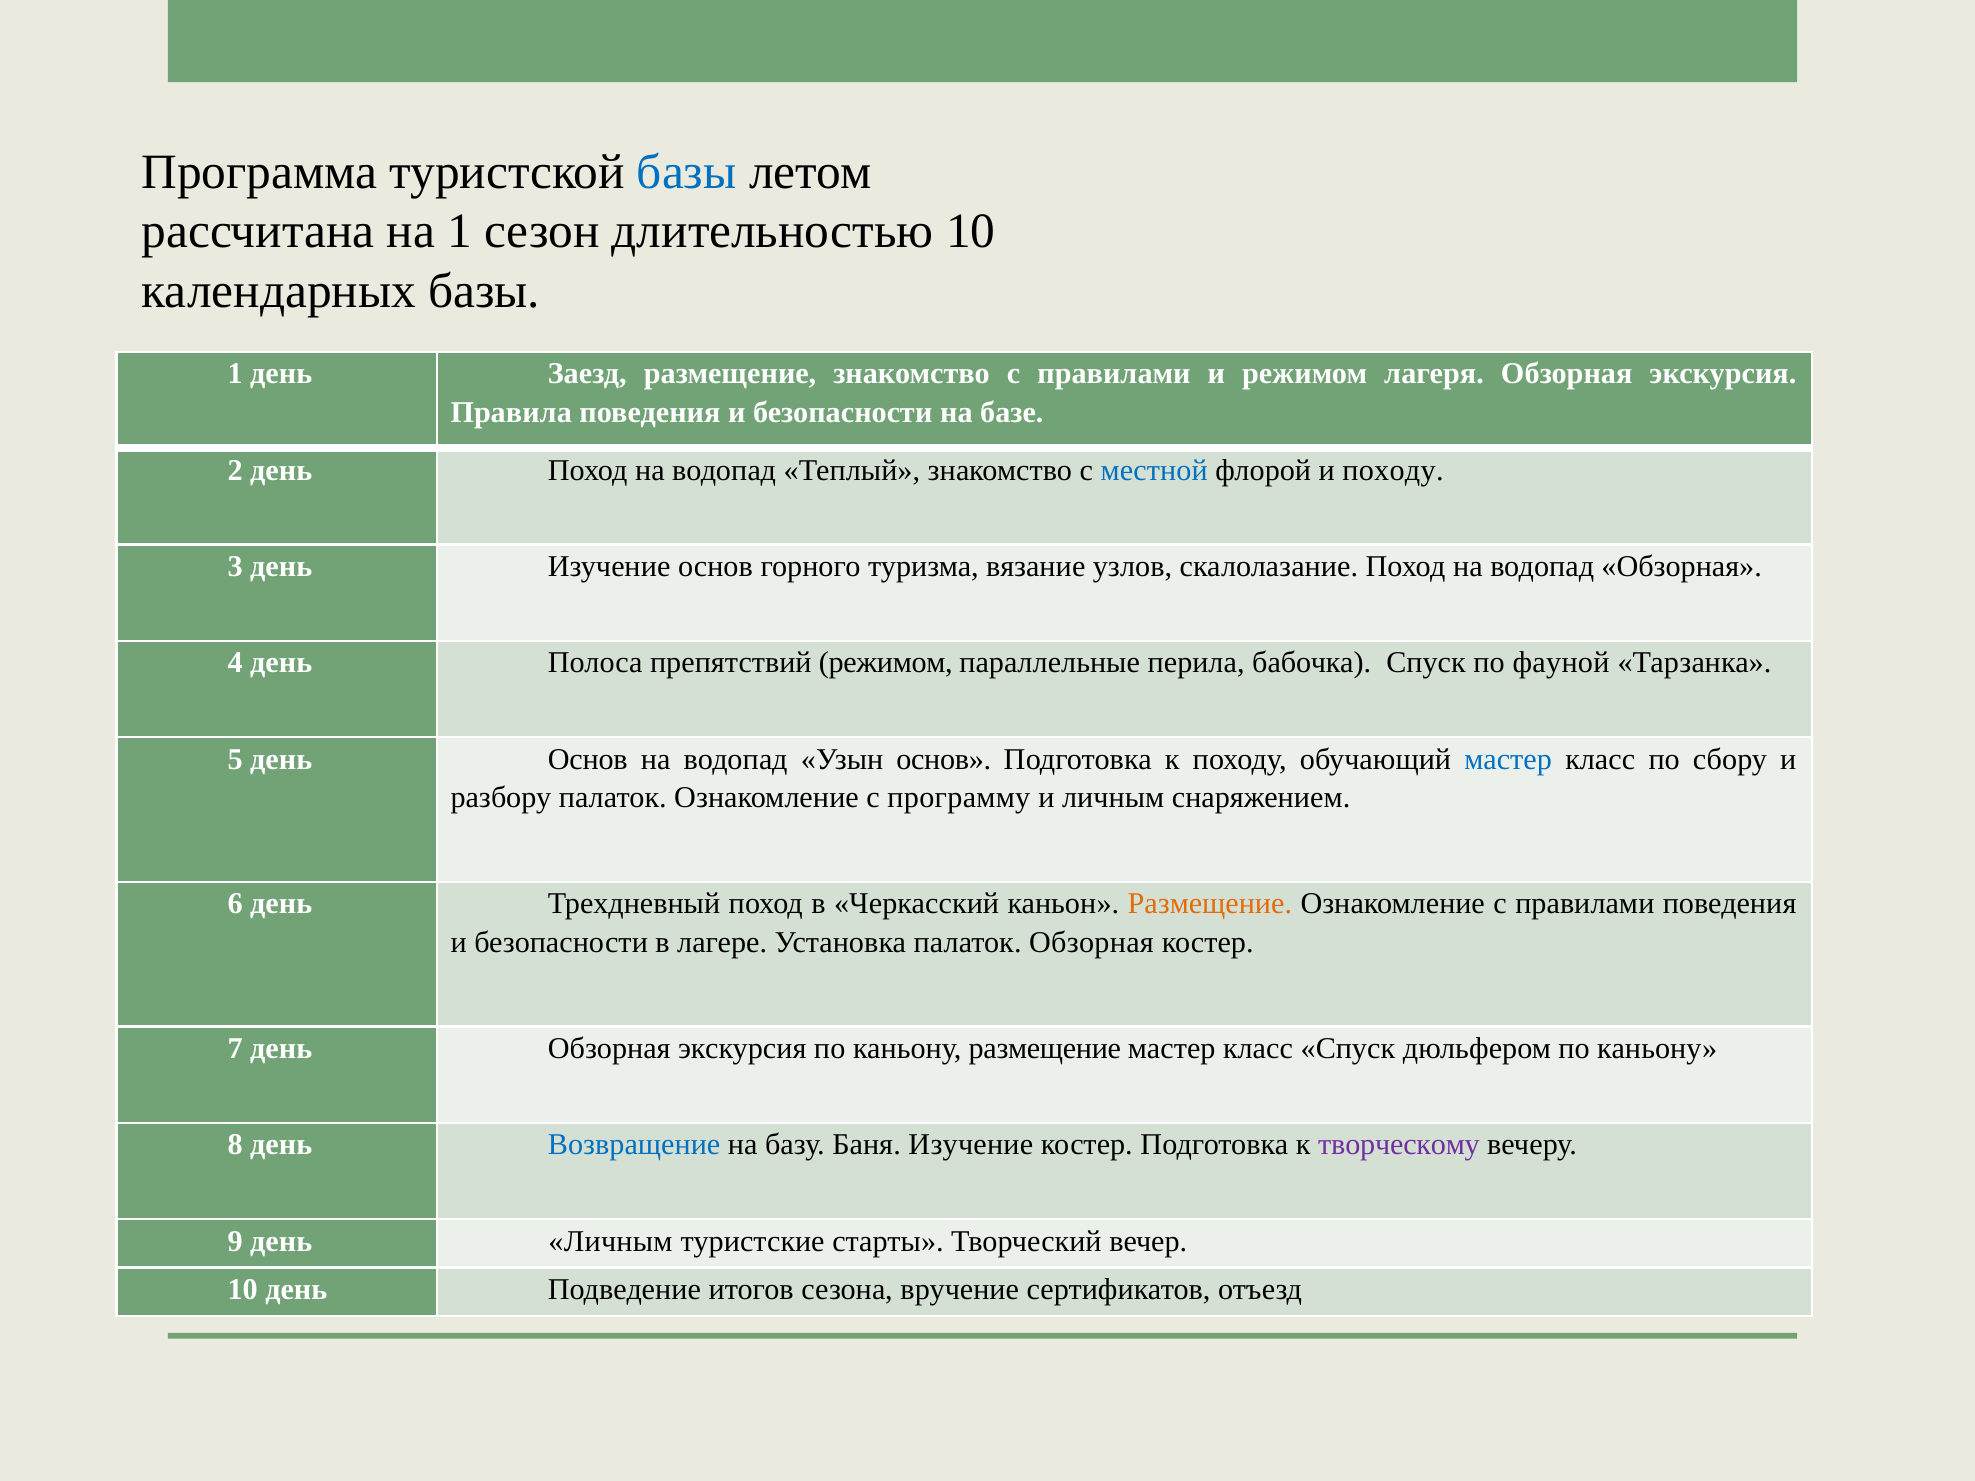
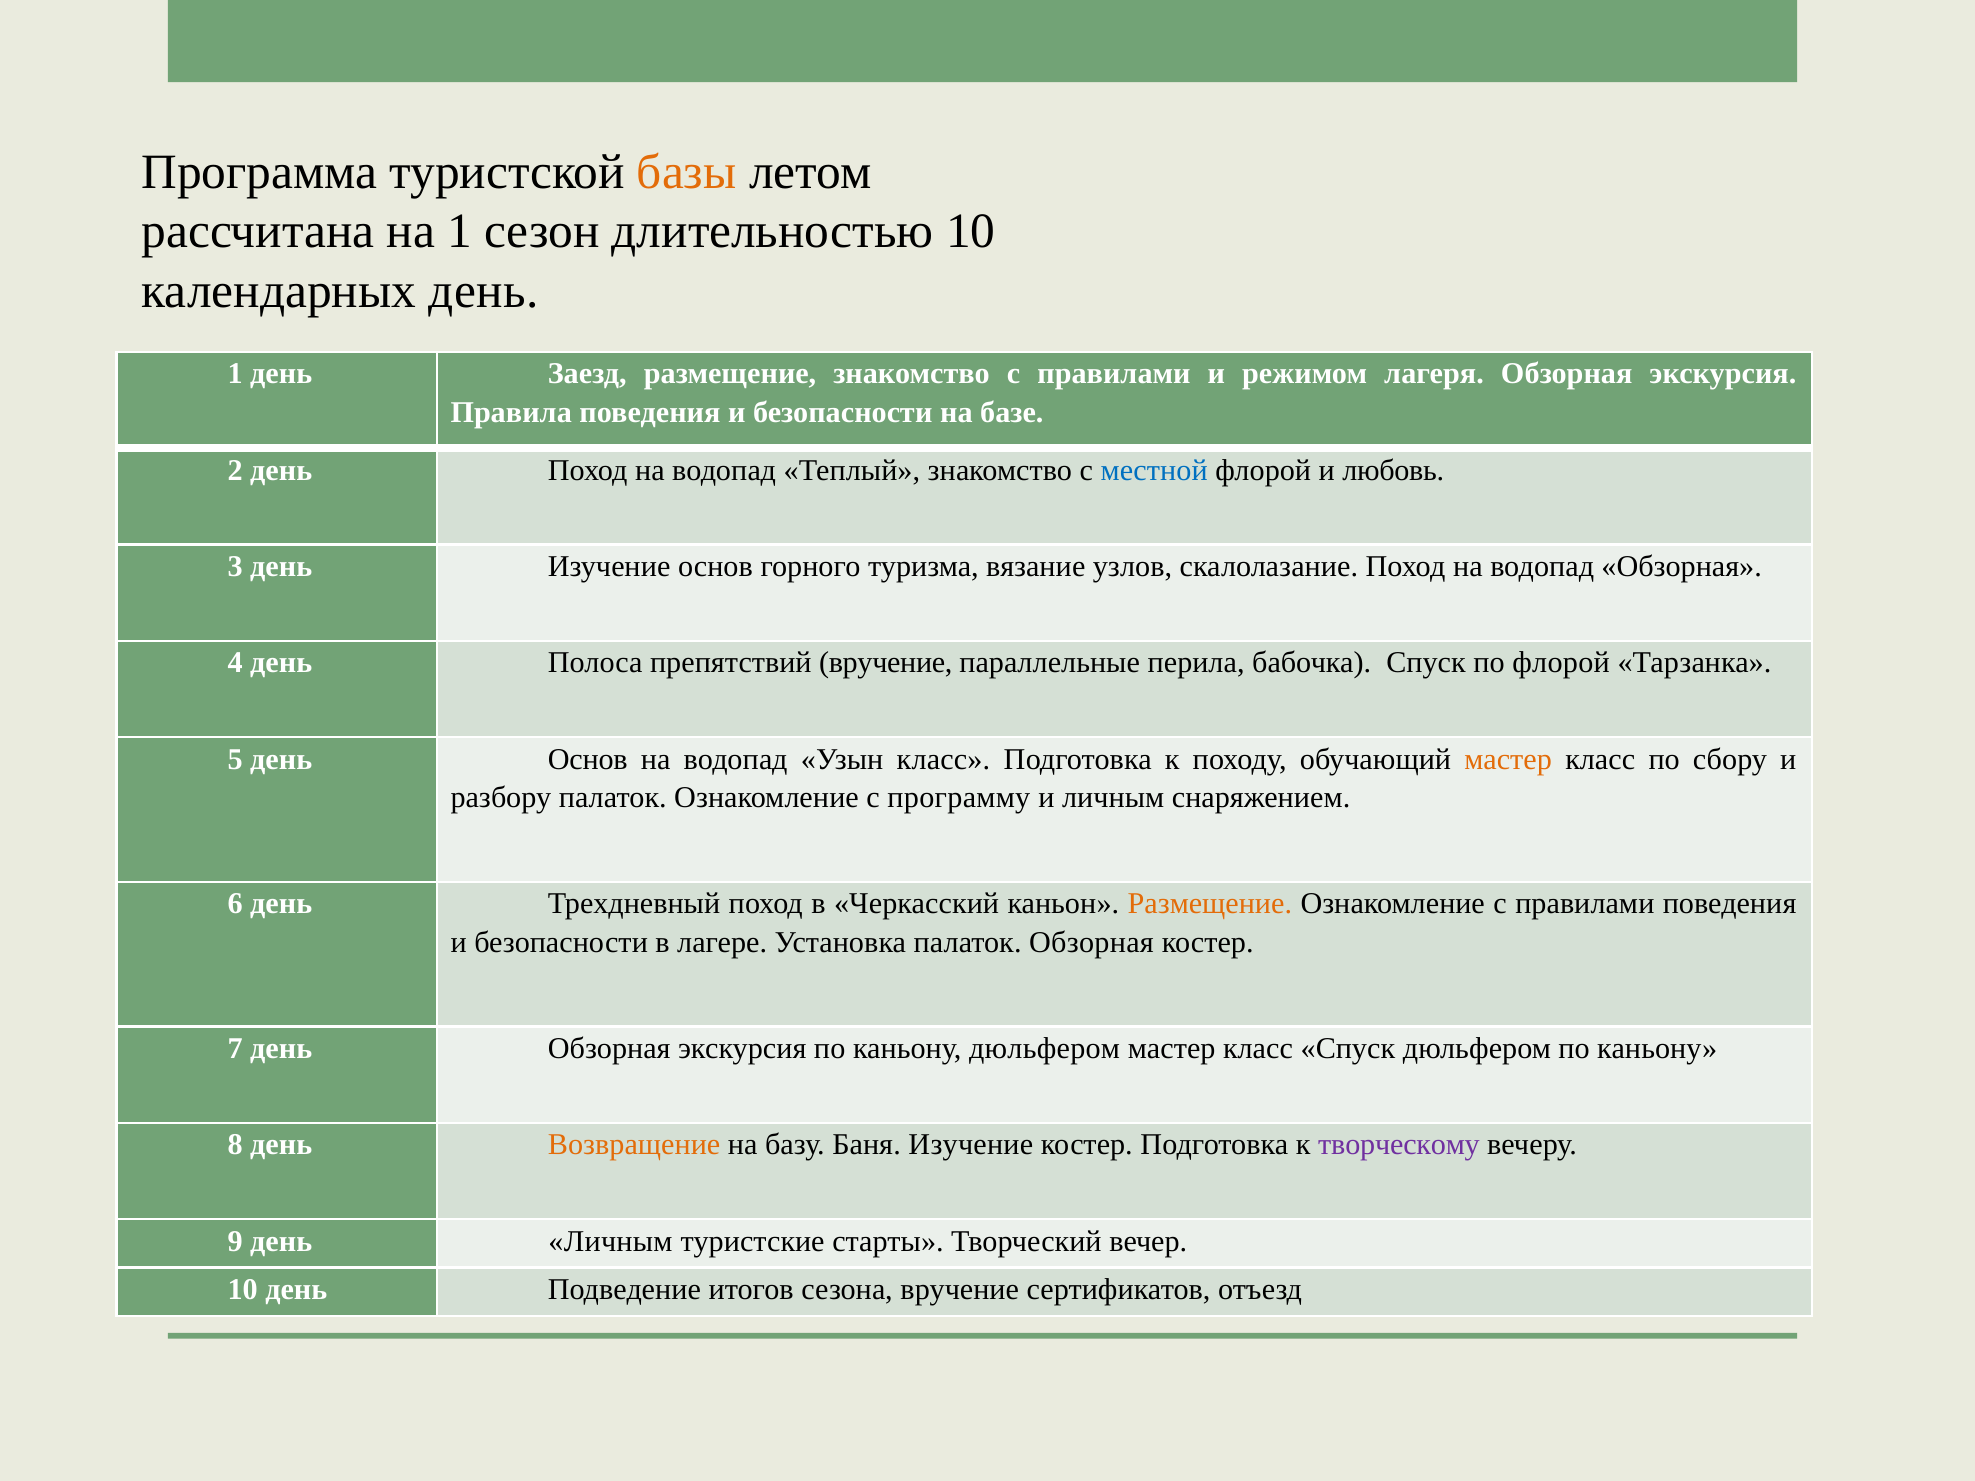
базы colour: blue -> orange (687, 172)
календарных базы: базы -> день (484, 291)
и походу: походу -> любовь (1393, 470)
препятствий режимом: режимом -> вручение (886, 663)
по фауной: фауной -> флорой (1561, 663)
Узын основ: основ -> класс (944, 759)
мастер colour: blue -> orange (1508, 759)
каньону размещение: размещение -> дюльфером (1045, 1049)
Возвращение colour: blue -> orange (634, 1145)
